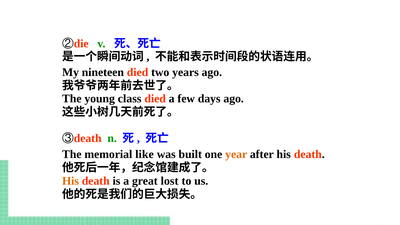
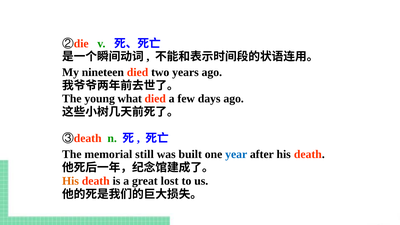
class: class -> what (130, 99)
like: like -> still (145, 154)
year colour: orange -> blue (236, 154)
